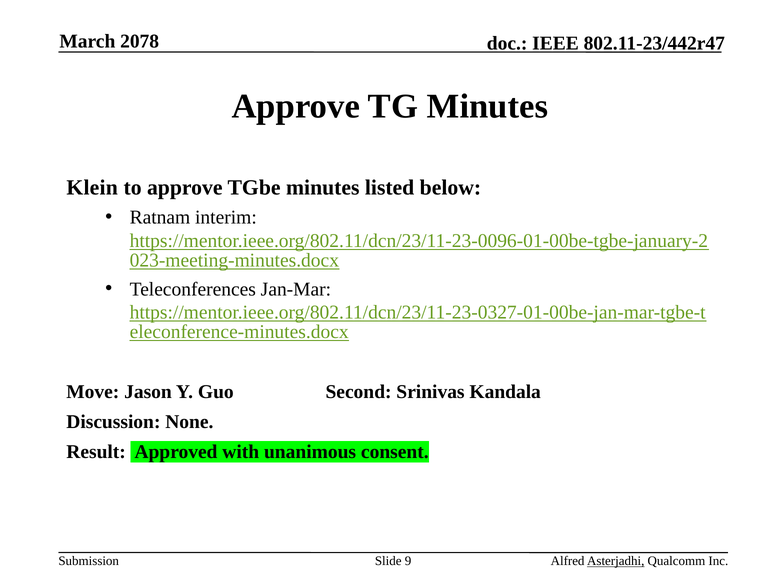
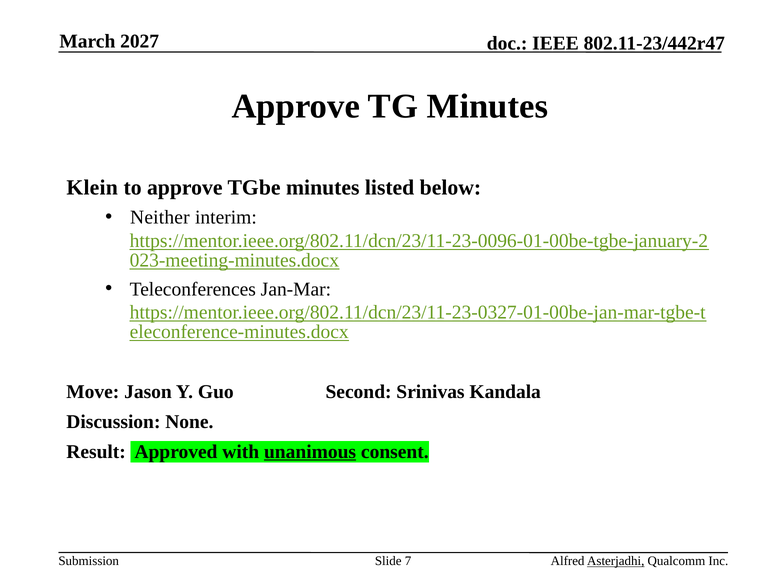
2078: 2078 -> 2027 (140, 41)
Ratnam: Ratnam -> Neither (160, 217)
unanimous underline: none -> present (310, 452)
9: 9 -> 7 (408, 561)
